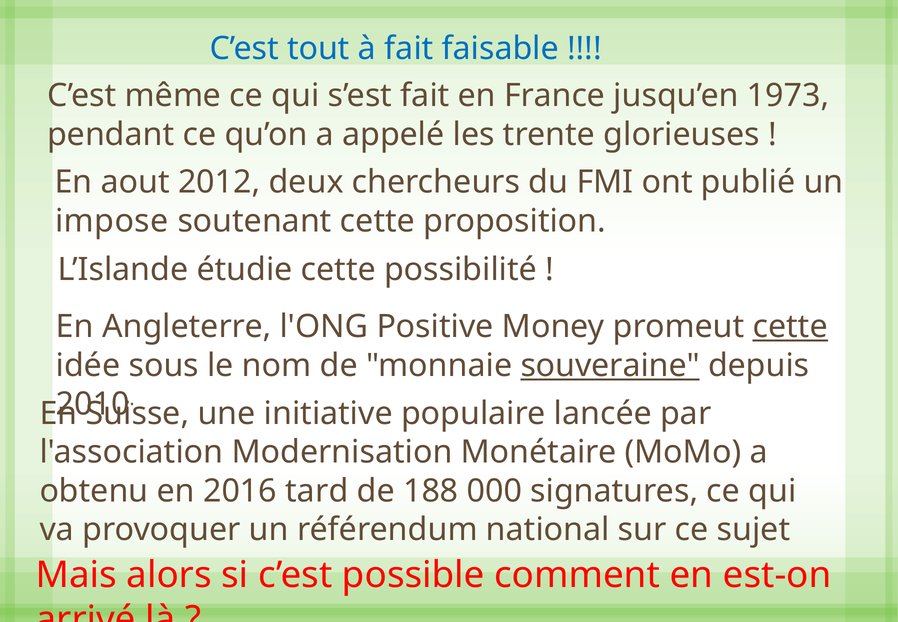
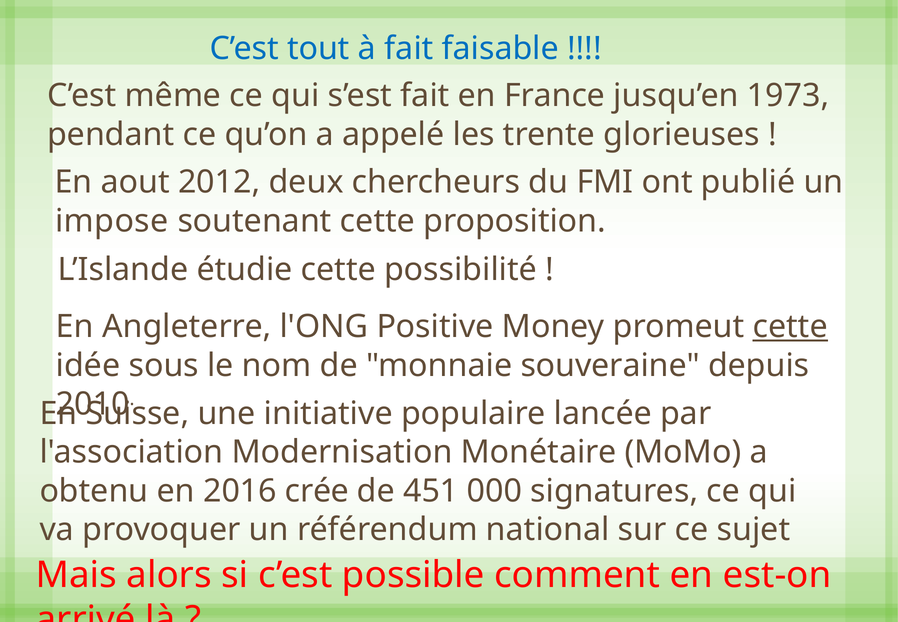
souveraine underline: present -> none (610, 365)
tard: tard -> crée (317, 491)
188: 188 -> 451 (431, 491)
